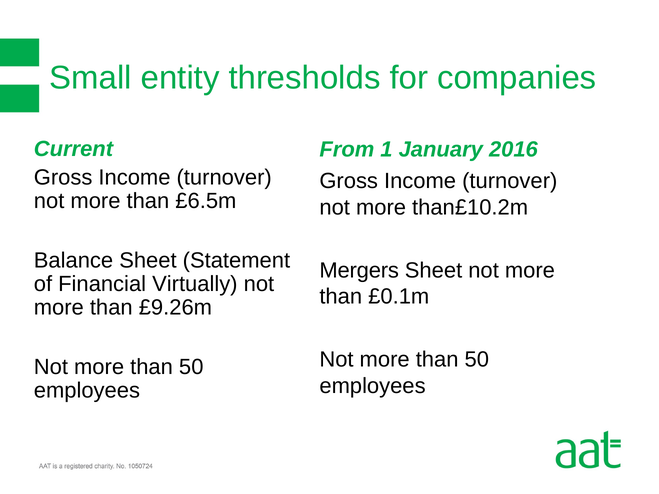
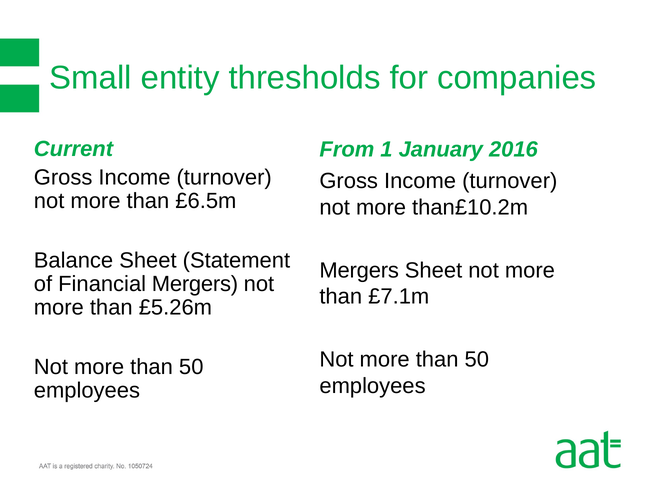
Financial Virtually: Virtually -> Mergers (195, 284)
£0.1m: £0.1m -> £7.1m (399, 297)
£9.26m: £9.26m -> £5.26m (175, 308)
